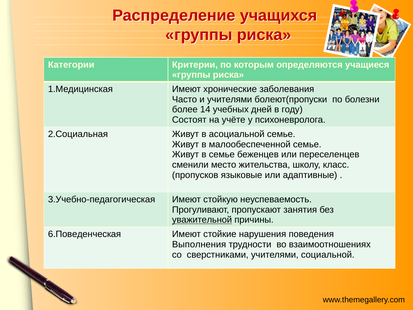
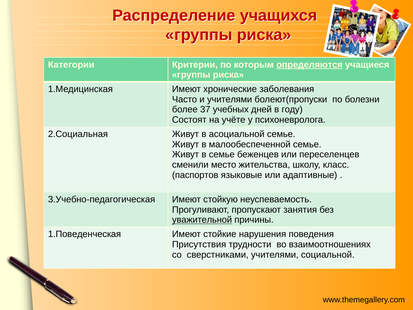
определяются underline: none -> present (310, 65)
14: 14 -> 37 (205, 110)
пропусков: пропусков -> паспортов (195, 175)
6.Поведенческая: 6.Поведенческая -> 1.Поведенческая (85, 234)
Выполнения: Выполнения -> Присутствия (199, 244)
